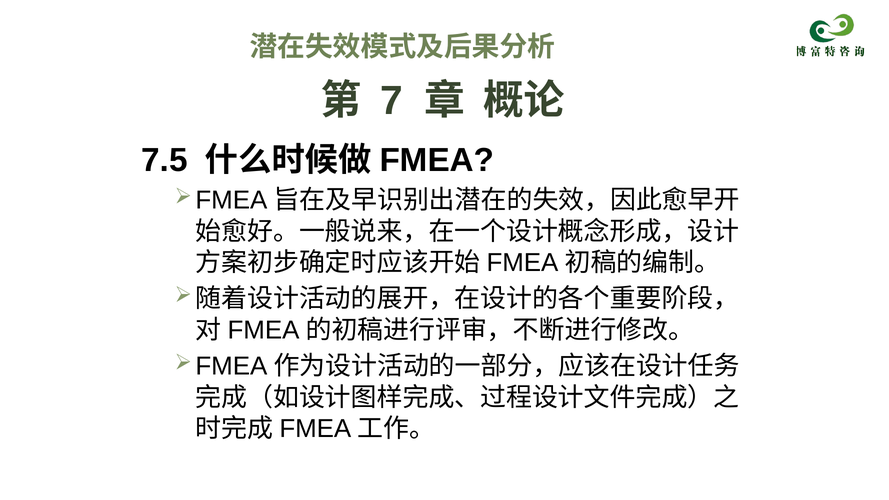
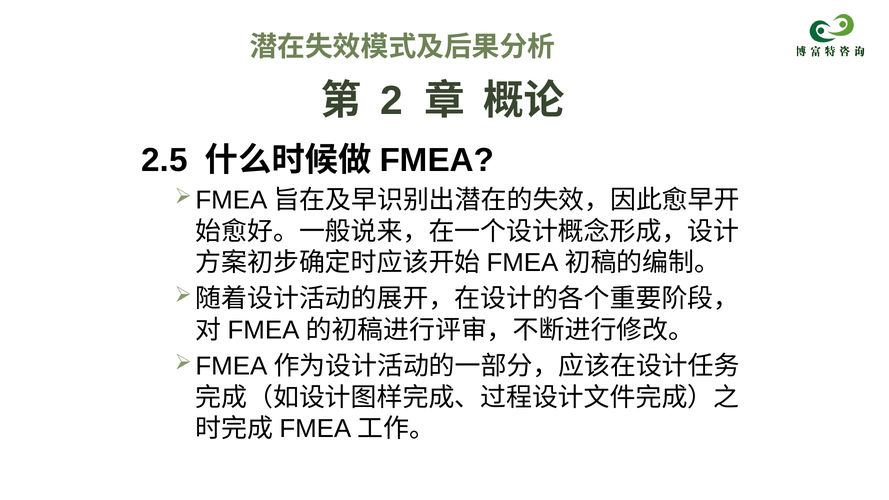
7: 7 -> 2 (392, 101)
7.5: 7.5 -> 2.5 (164, 160)
